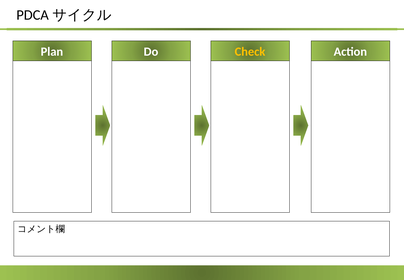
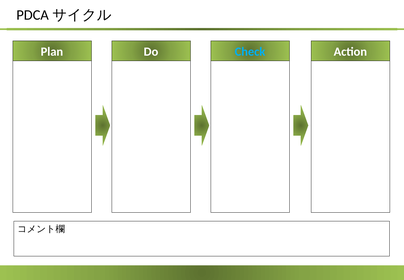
Check colour: yellow -> light blue (250, 52)
